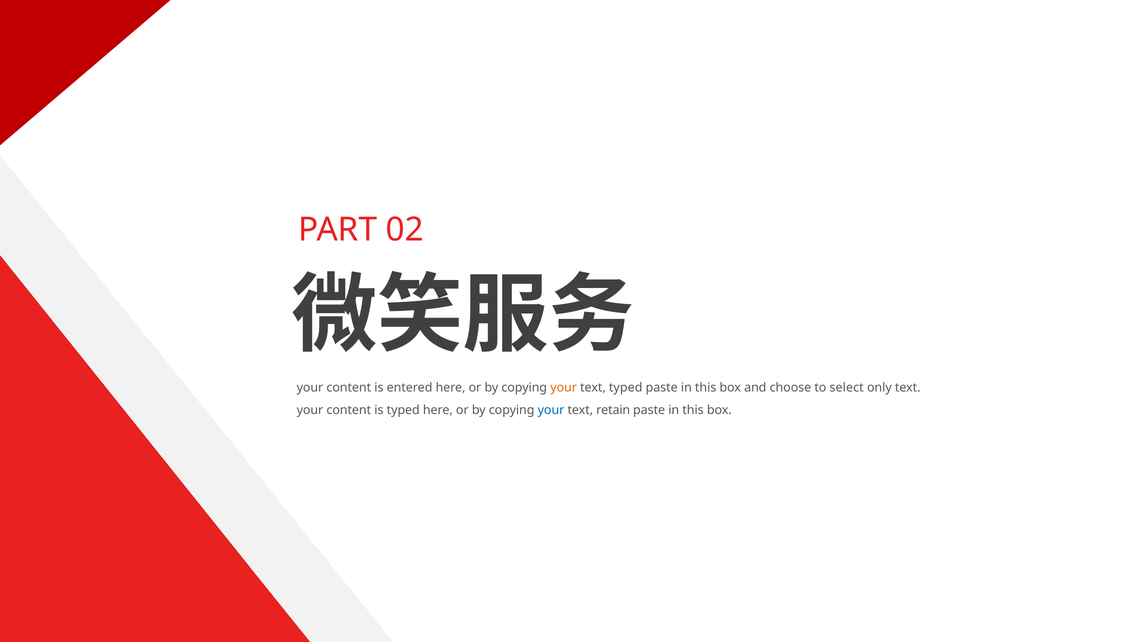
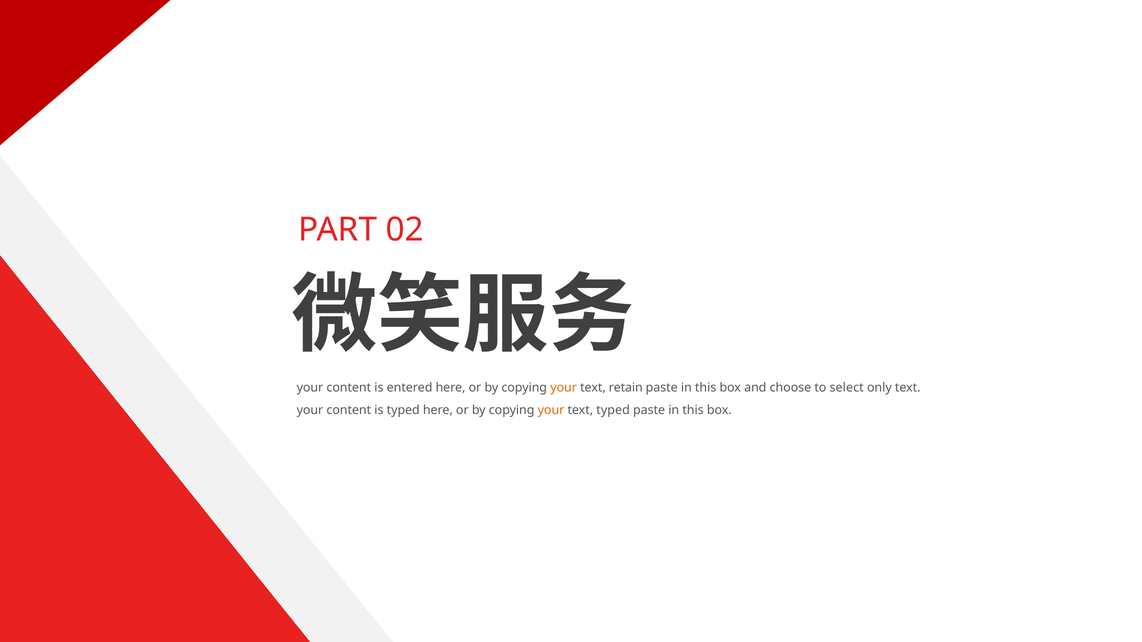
text typed: typed -> retain (626, 388)
your colour: blue -> orange (551, 410)
text retain: retain -> typed (613, 410)
